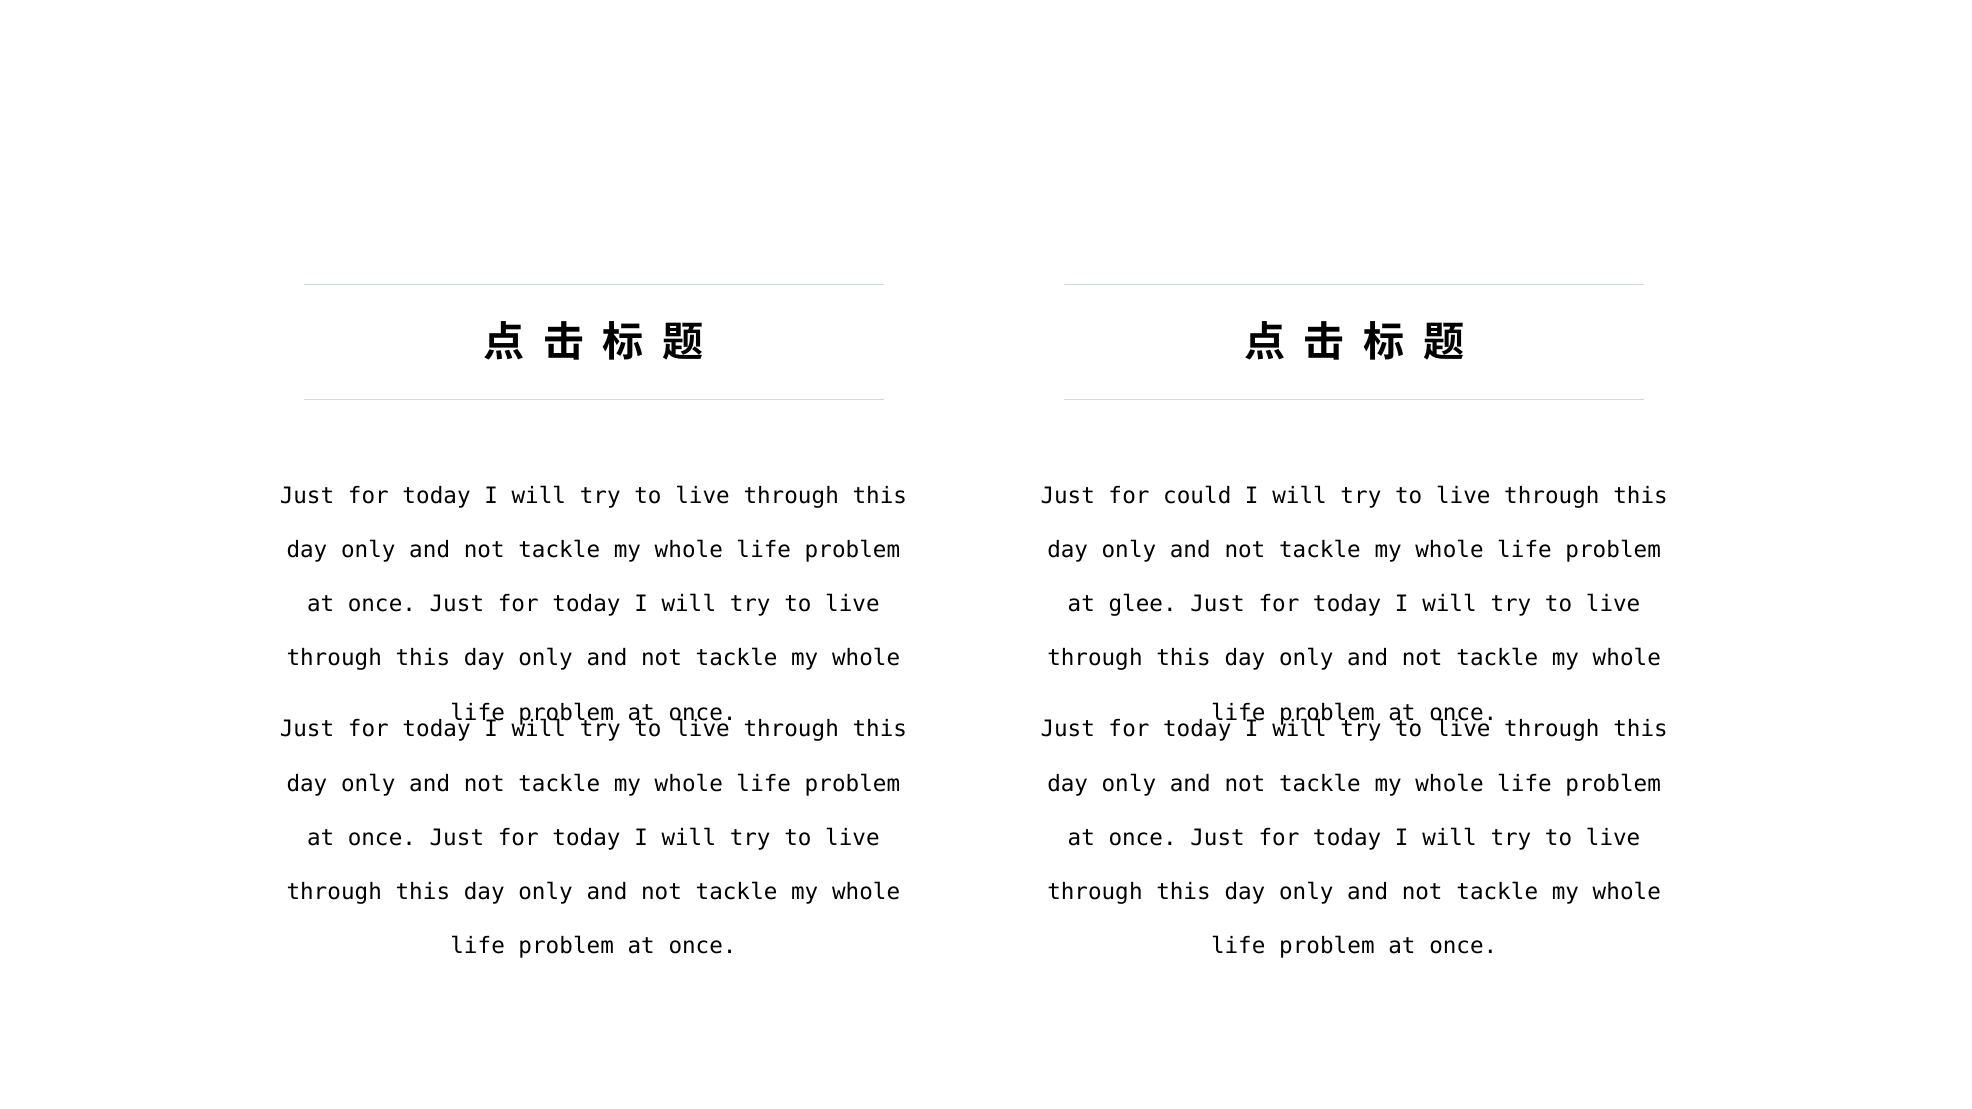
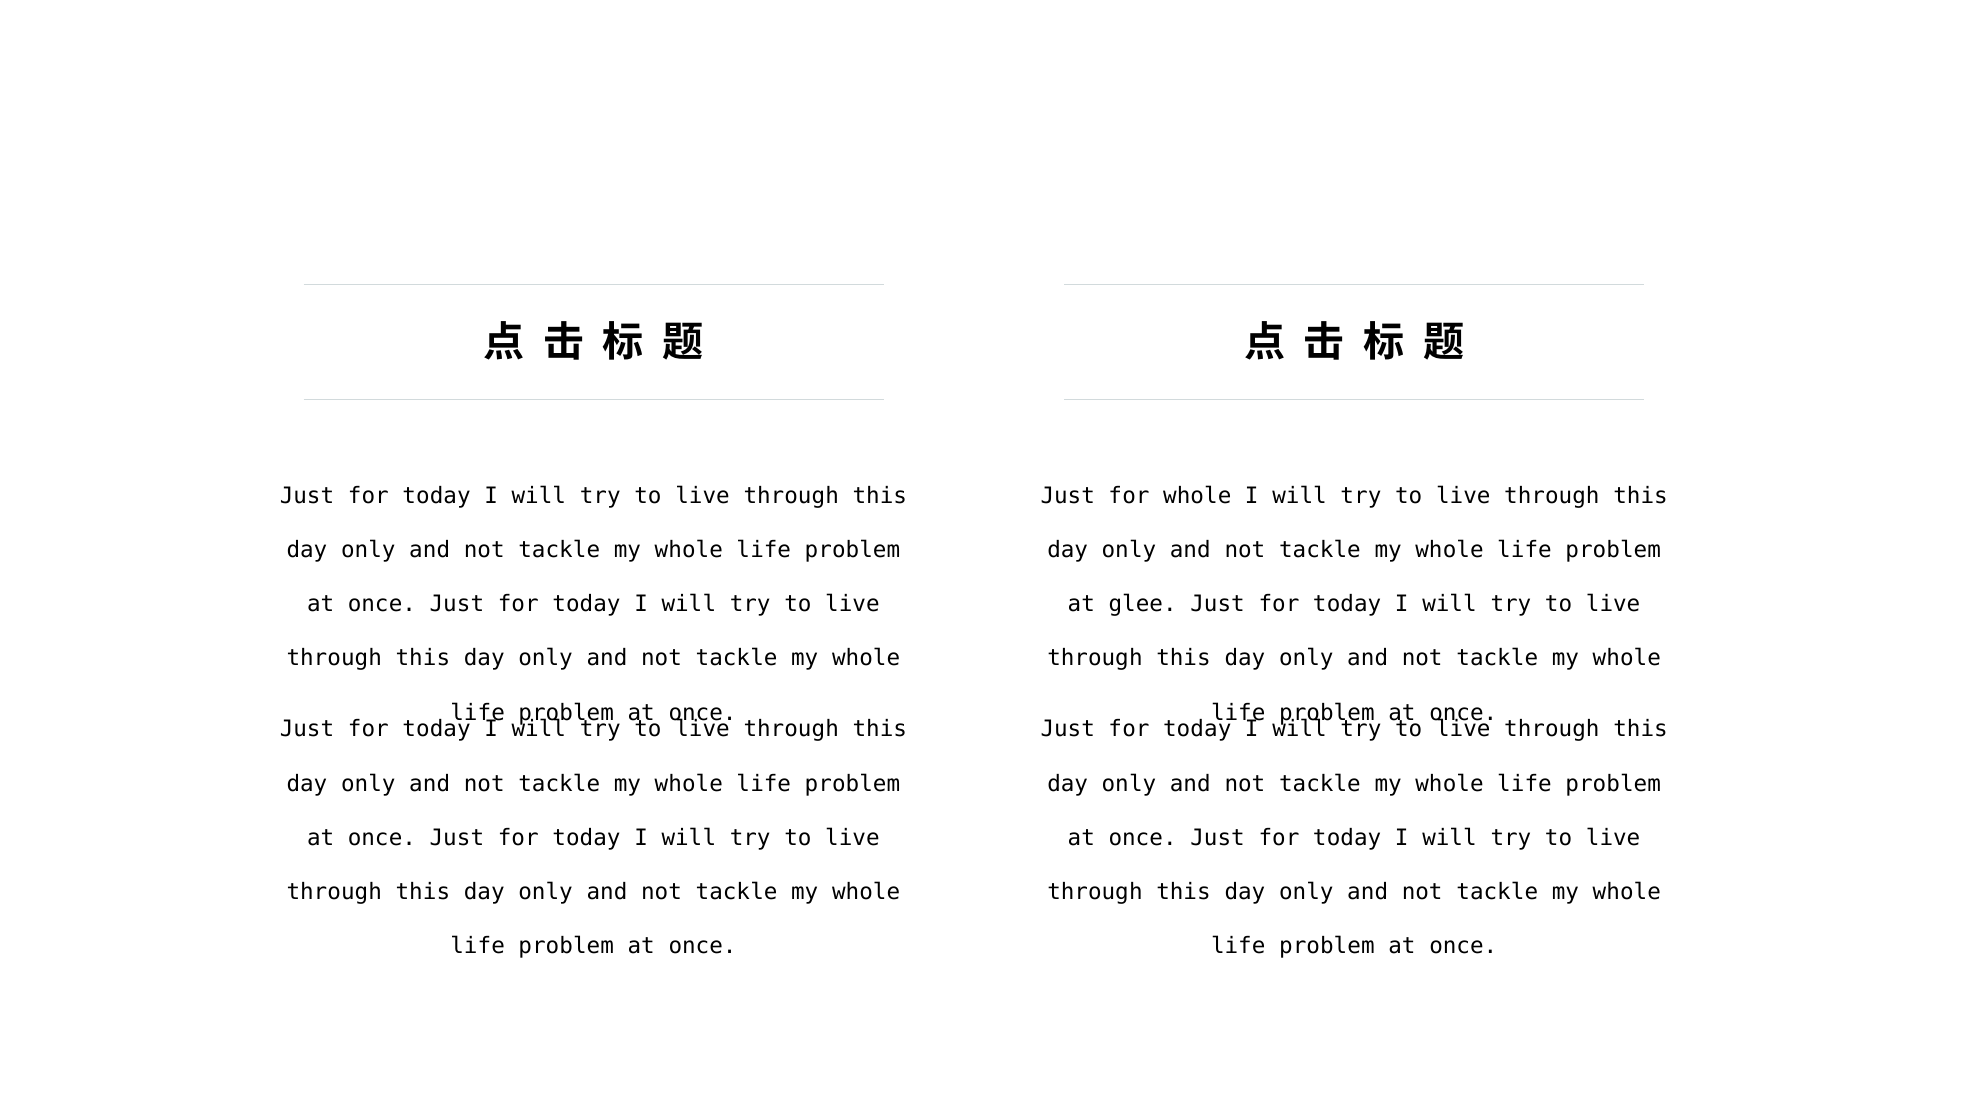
for could: could -> whole (1197, 496)
